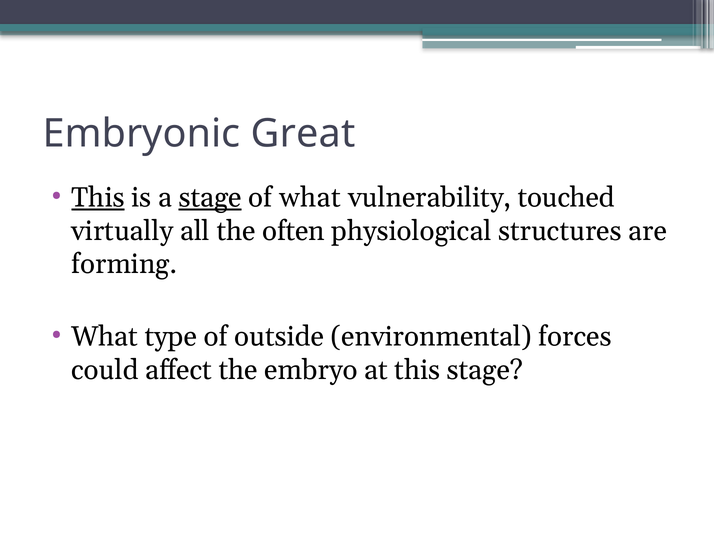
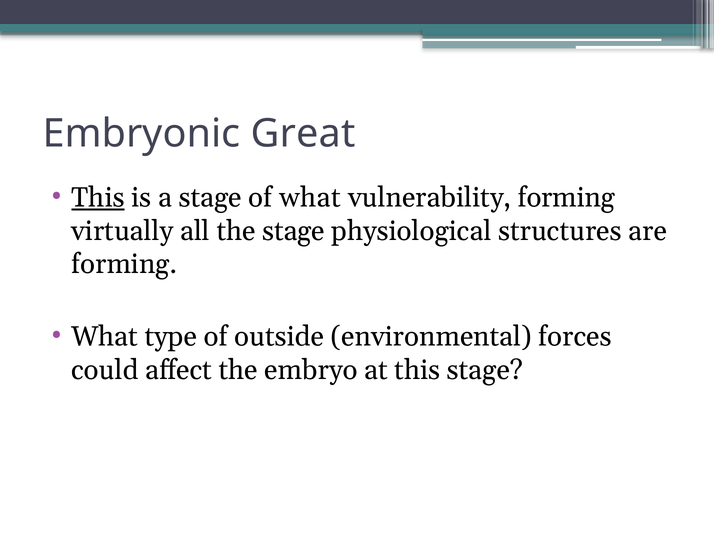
stage underline: present -> none (210, 198)
vulnerability touched: touched -> forming (566, 198)
the often: often -> stage (294, 231)
